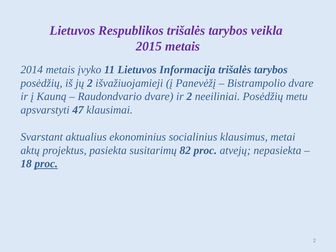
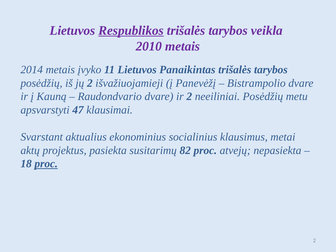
Respublikos underline: none -> present (131, 31)
2015: 2015 -> 2010 (149, 46)
Informacija: Informacija -> Panaikintas (187, 70)
